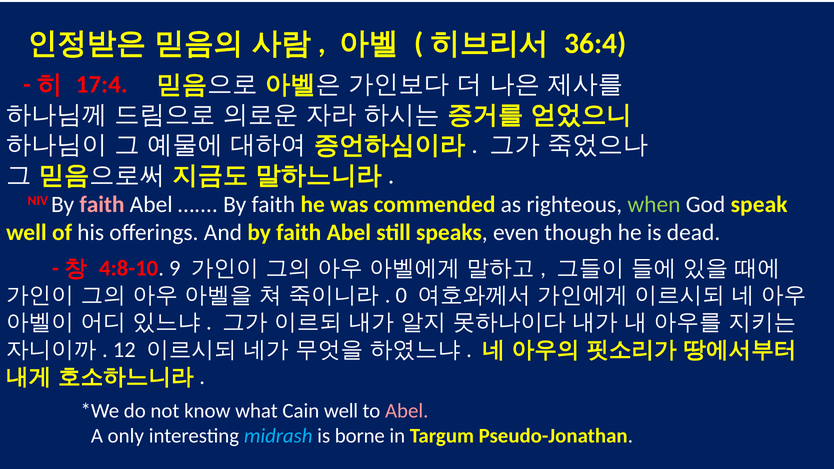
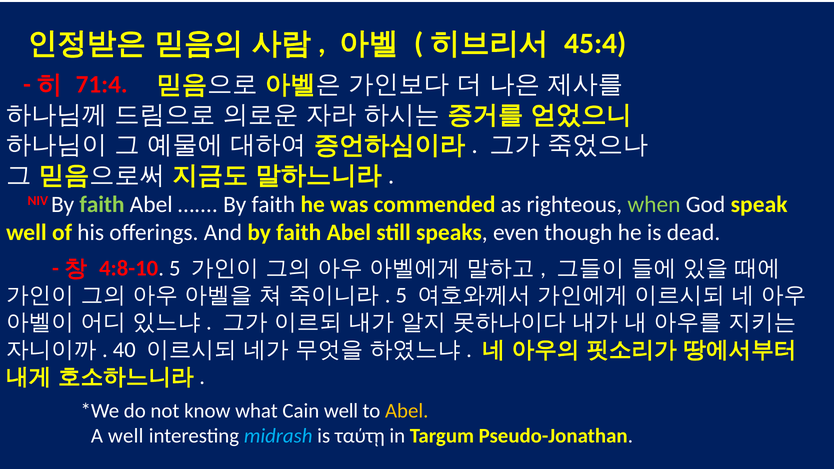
36:4: 36:4 -> 45:4 (595, 43)
17:4: 17:4 -> 71:4 (102, 85)
faith colour: pink -> light green (102, 204)
4:8-10 9: 9 -> 5 (175, 269)
0: 0 -> 5 (401, 296)
12: 12 -> 40 (124, 350)
Abel colour: pink -> yellow (407, 411)
A only: only -> well (126, 436)
borne: borne -> ταύτῃ (360, 436)
